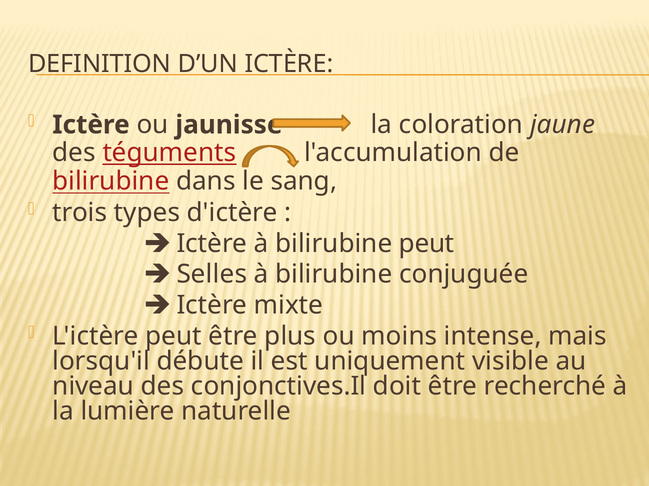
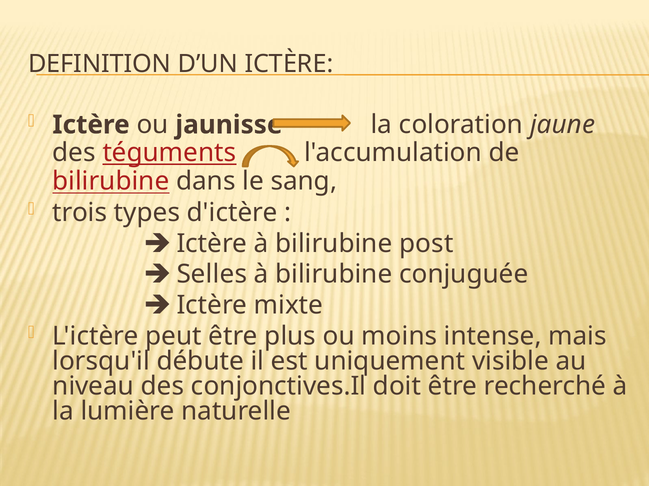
bilirubine peut: peut -> post (426, 244)
